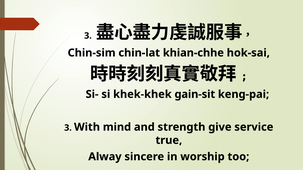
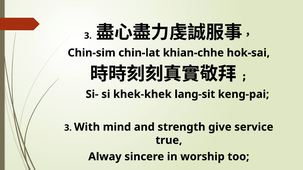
gain-sit: gain-sit -> lang-sit (195, 94)
